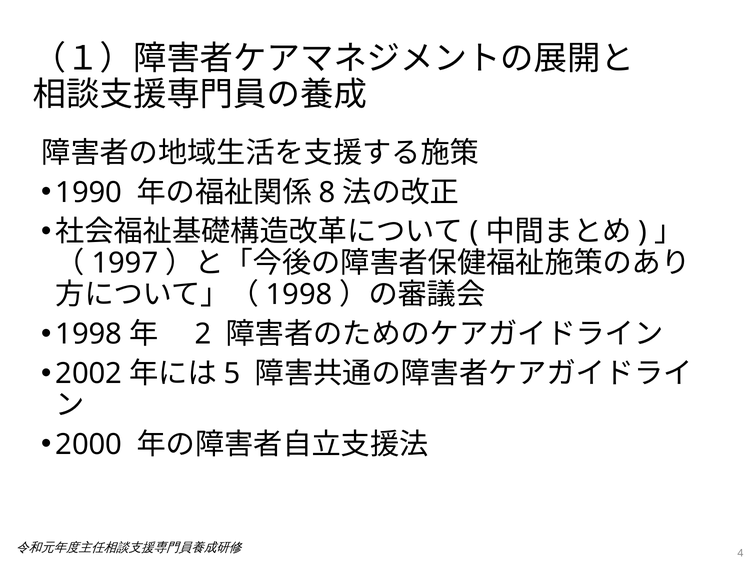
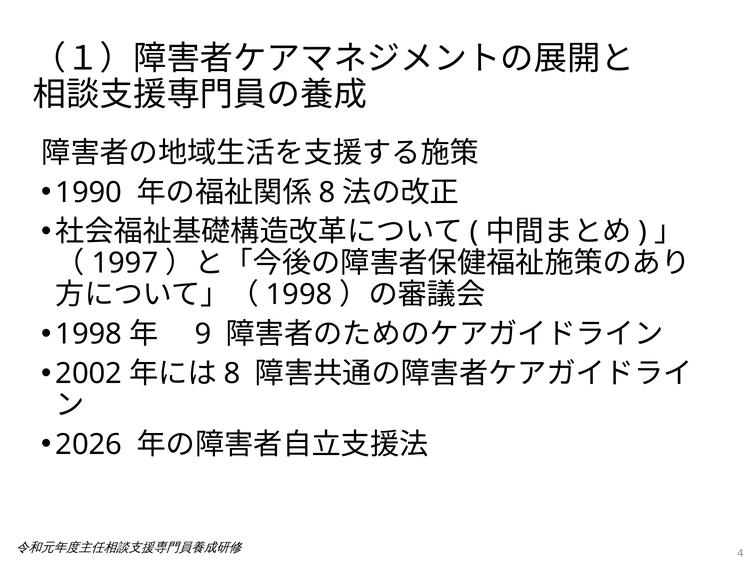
2: 2 -> 9 (203, 334)
5: 5 -> 8 (232, 374)
2000: 2000 -> 2026 (89, 445)
